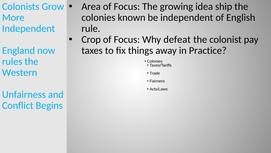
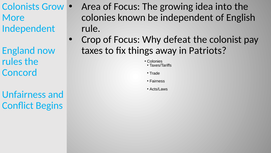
ship: ship -> into (224, 6)
Practice: Practice -> Patriots (208, 50)
Western: Western -> Concord (20, 72)
